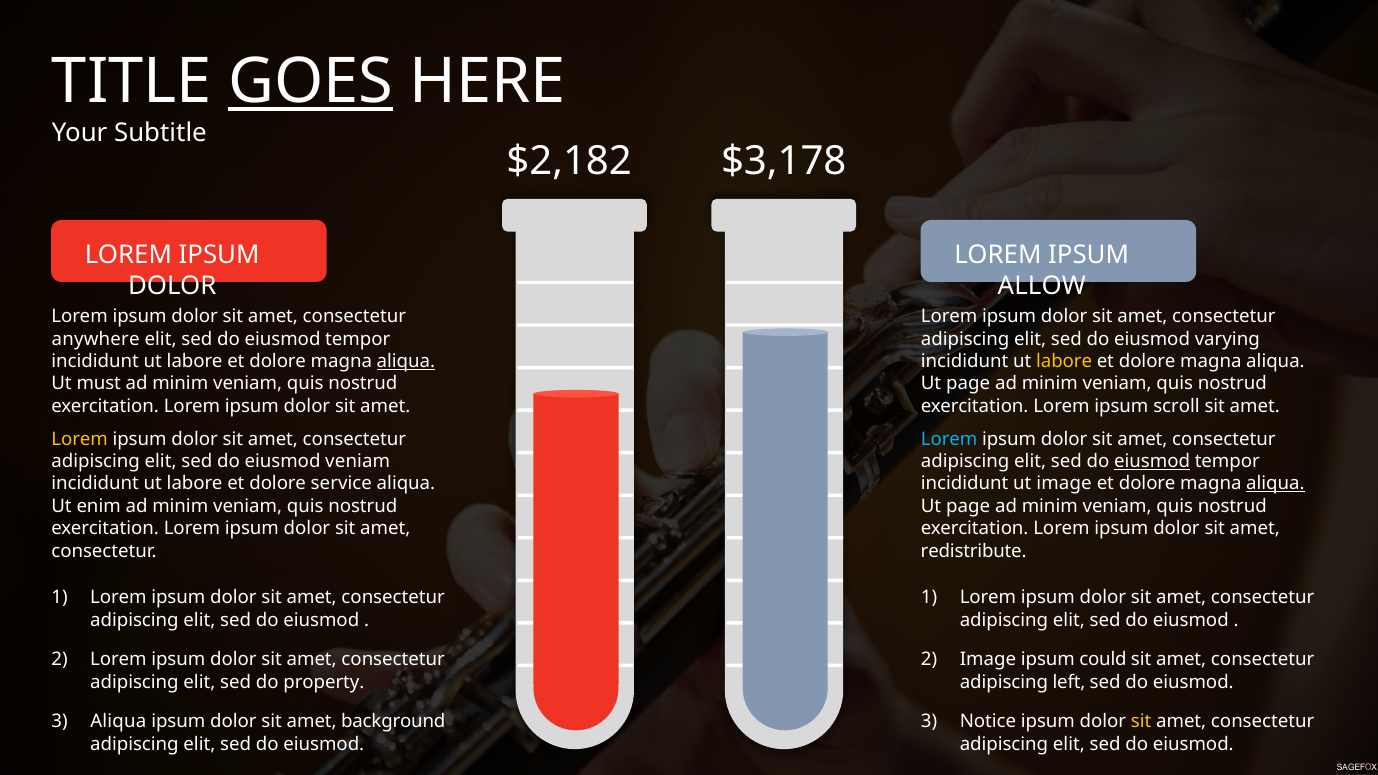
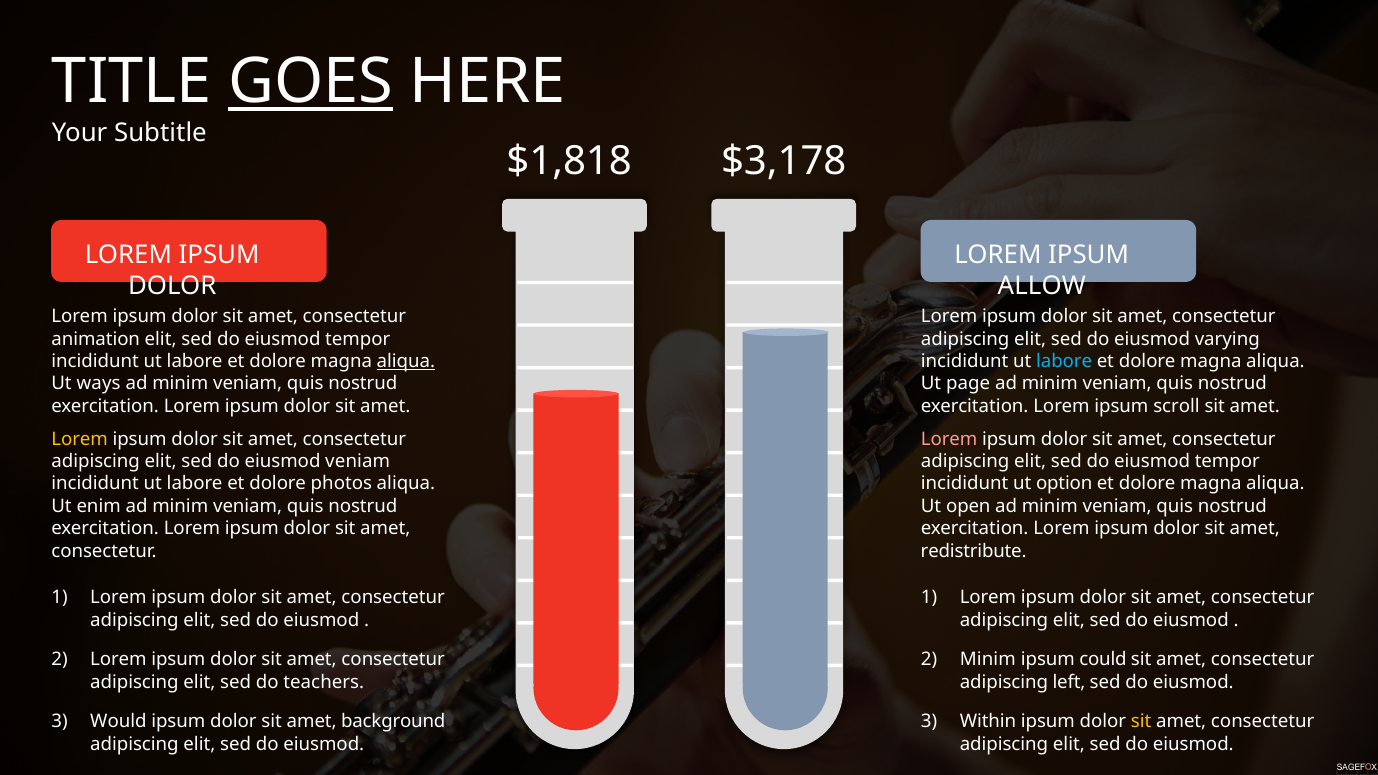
$2,182: $2,182 -> $1,818 (569, 162)
anywhere: anywhere -> animation (96, 339)
labore colour: yellow -> light blue (1064, 361)
must: must -> ways (99, 384)
Lorem colour: light blue -> pink (949, 439)
eiusmod underline: present -> none (1152, 461)
service: service -> photos (341, 484)
ut image: image -> option (1064, 484)
aliqua underline: present -> none (1275, 484)
page: page -> open (968, 506)
Image: Image -> Minim (988, 660)
property: property -> teachers (324, 682)
Aliqua: Aliqua -> Would (118, 722)
Notice: Notice -> Within (988, 722)
